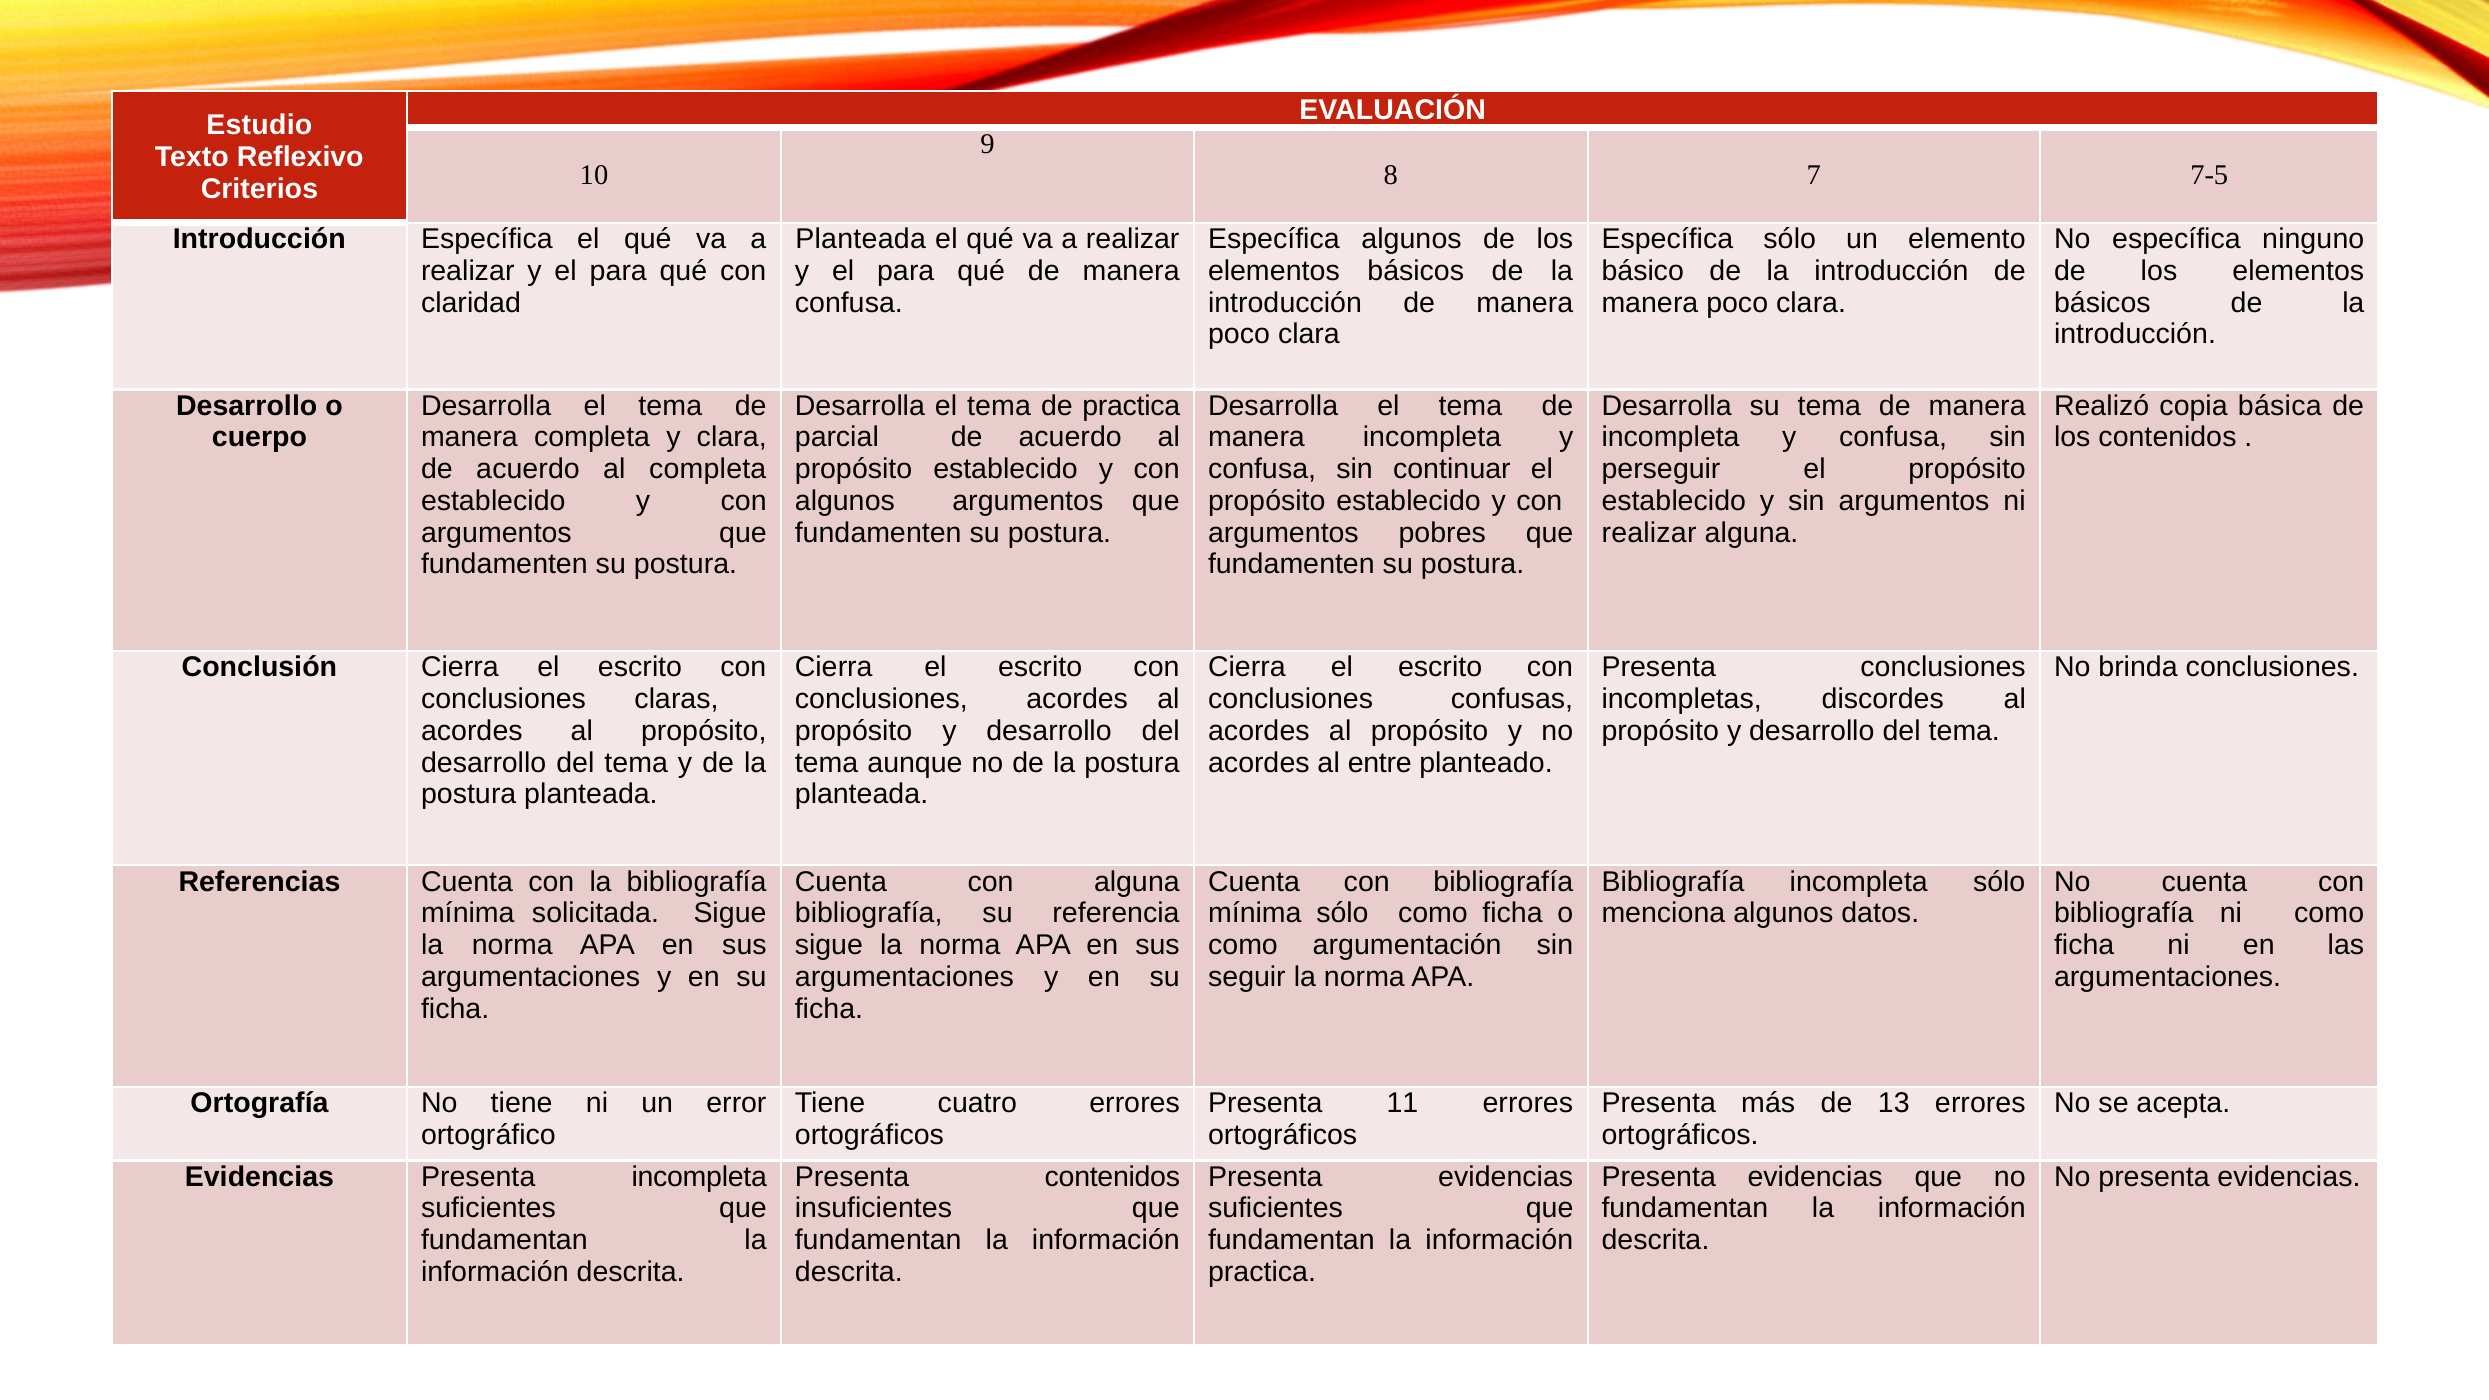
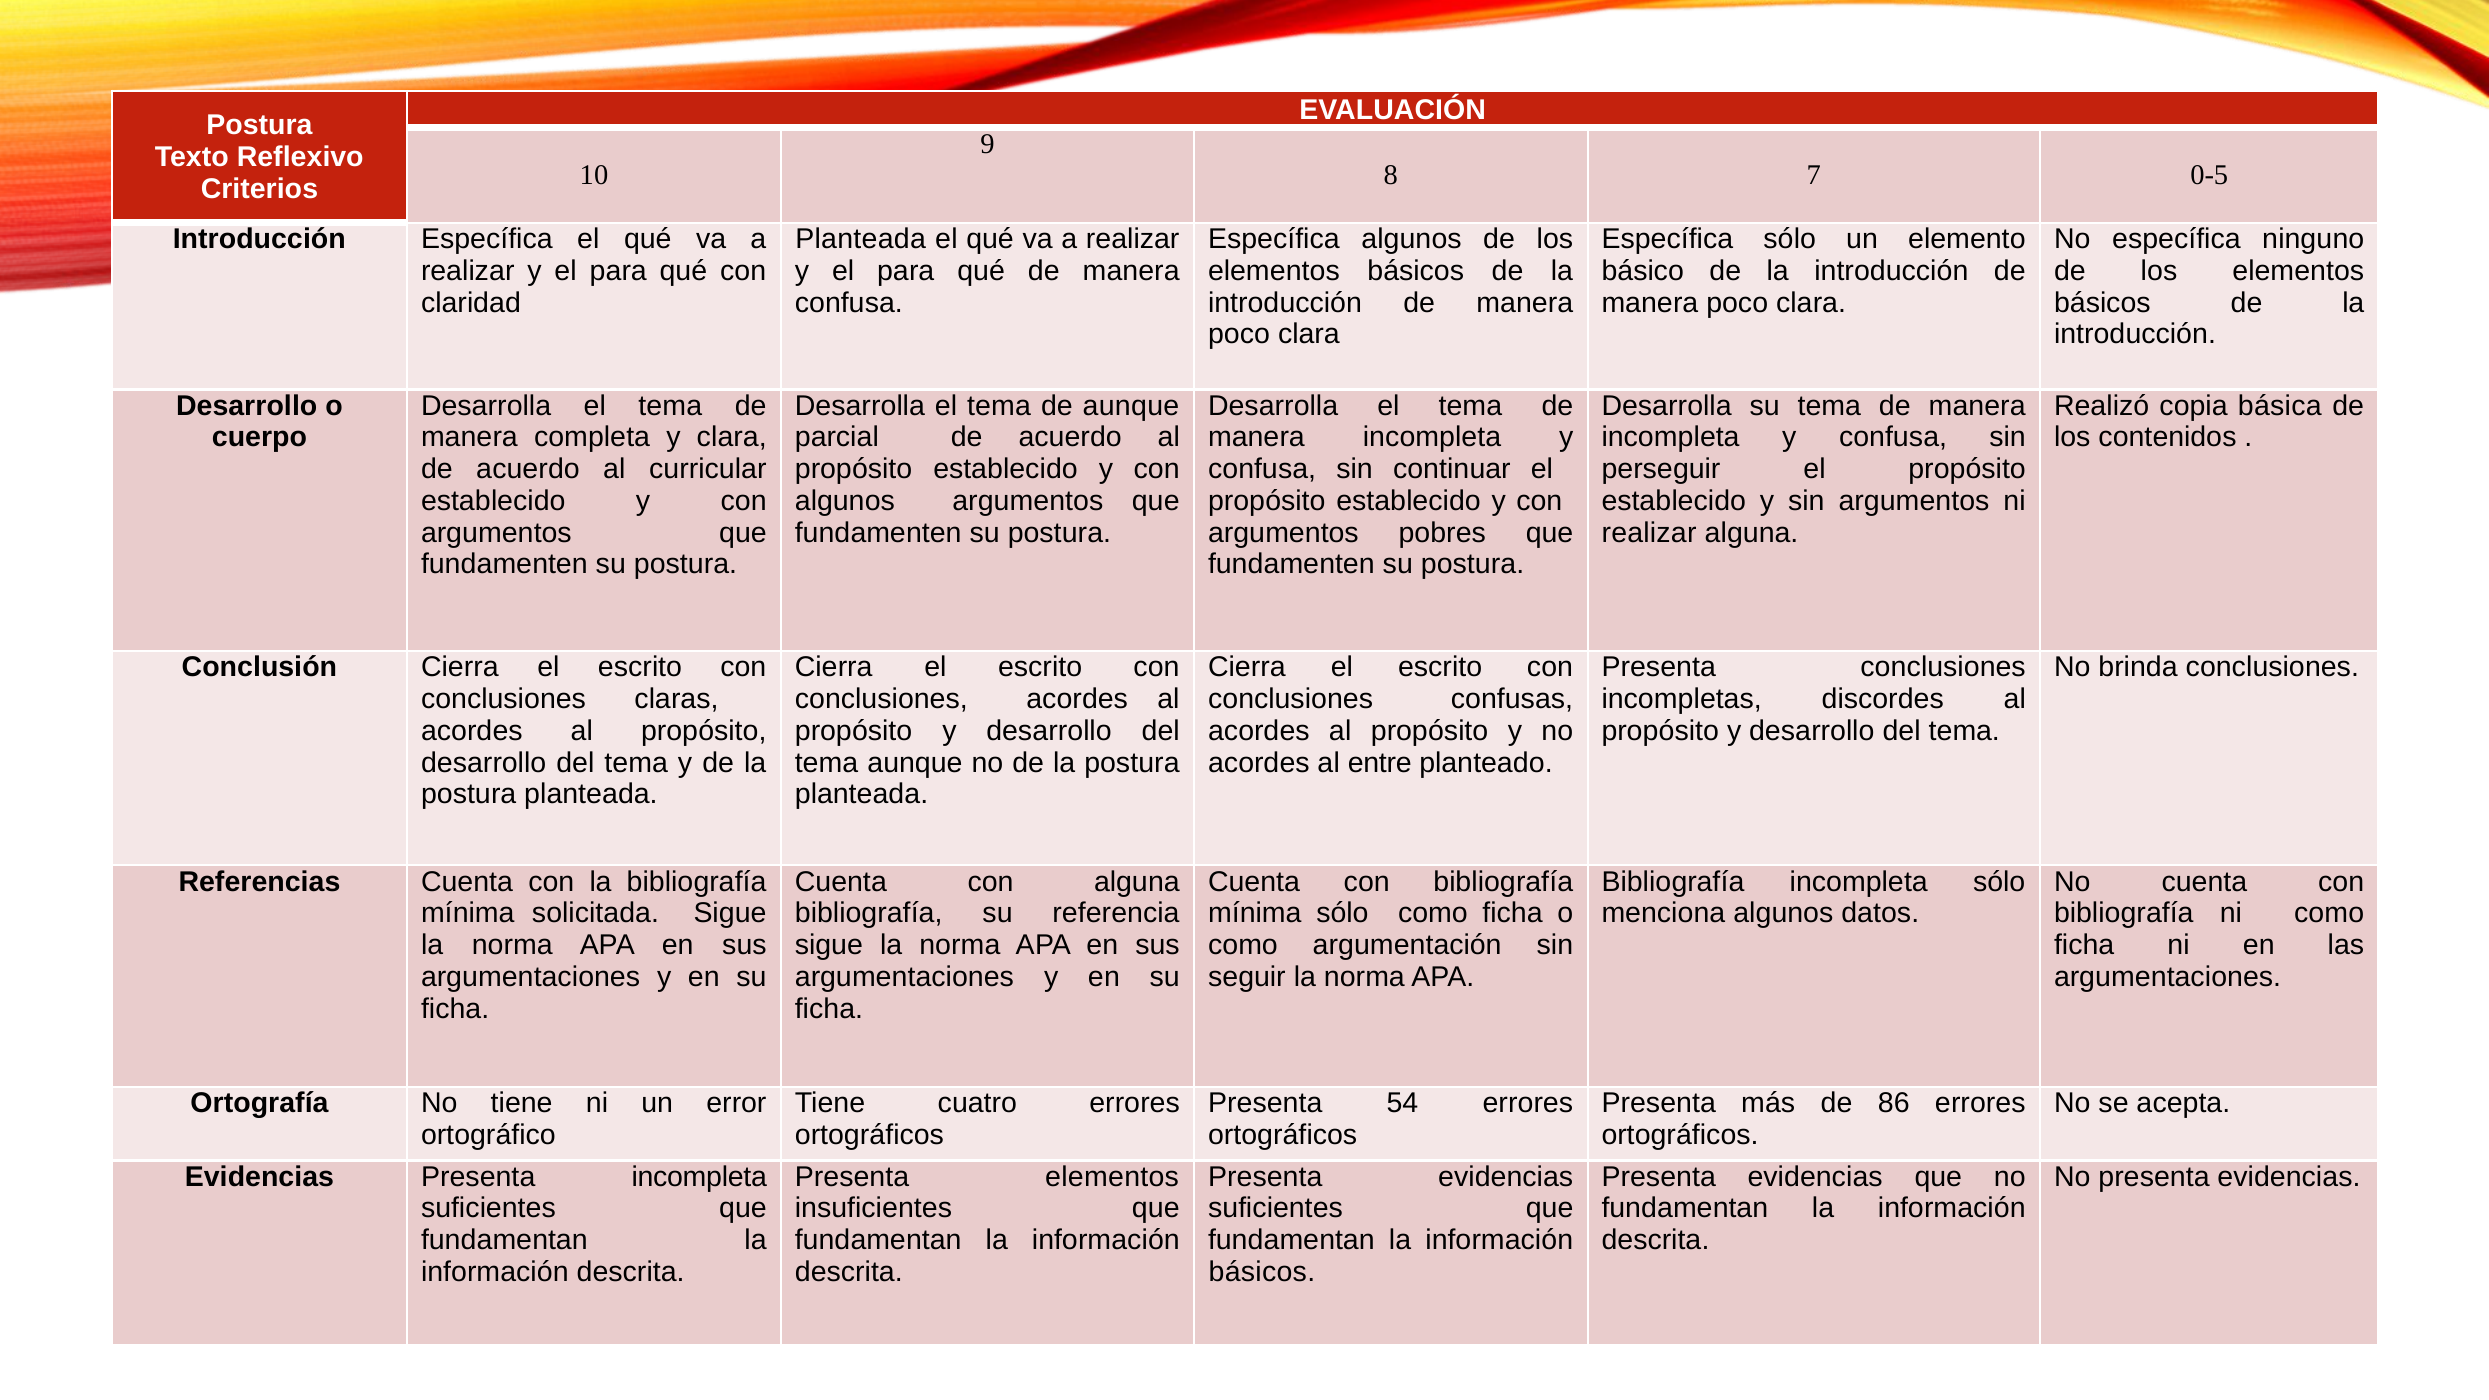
Estudio: Estudio -> Postura (259, 126)
7-5: 7-5 -> 0-5 (2209, 175)
de practica: practica -> aunque (1131, 406)
al completa: completa -> curricular (708, 469)
11: 11 -> 54 (1402, 1103)
13: 13 -> 86 (1894, 1103)
Presenta contenidos: contenidos -> elementos (1112, 1177)
practica: practica -> básicos (1262, 1272)
